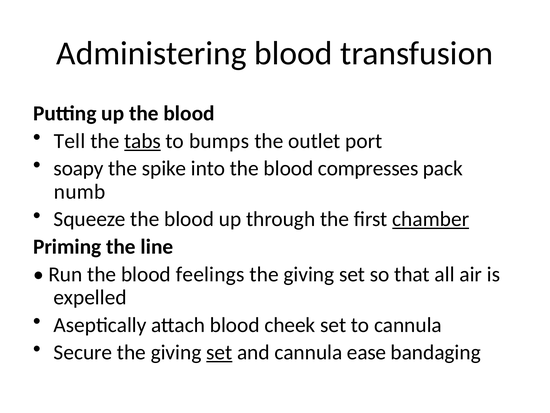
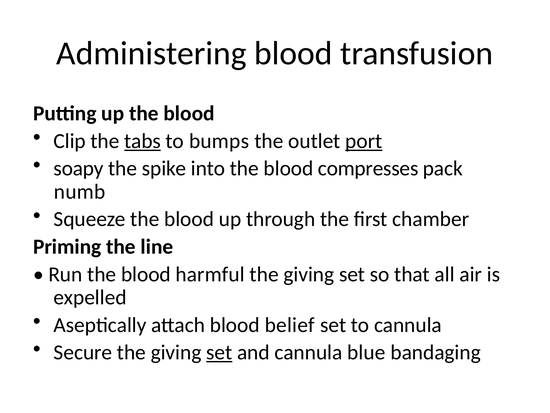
Tell: Tell -> Clip (70, 141)
port underline: none -> present (364, 141)
chamber underline: present -> none (431, 219)
feelings: feelings -> harmful (210, 274)
cheek: cheek -> belief (290, 325)
ease: ease -> blue (366, 352)
